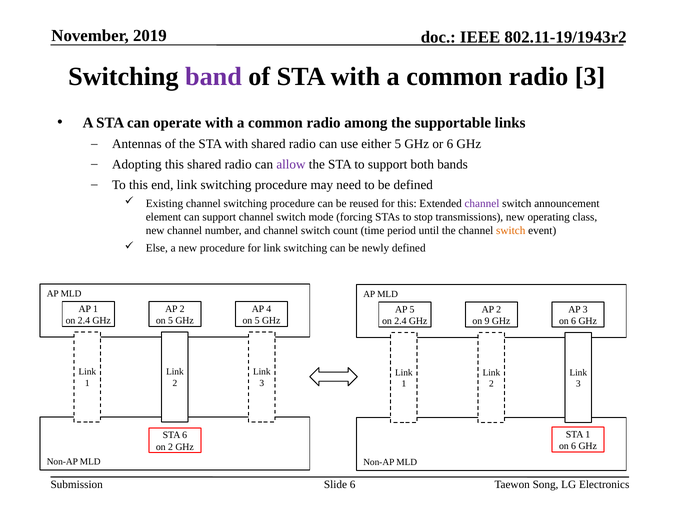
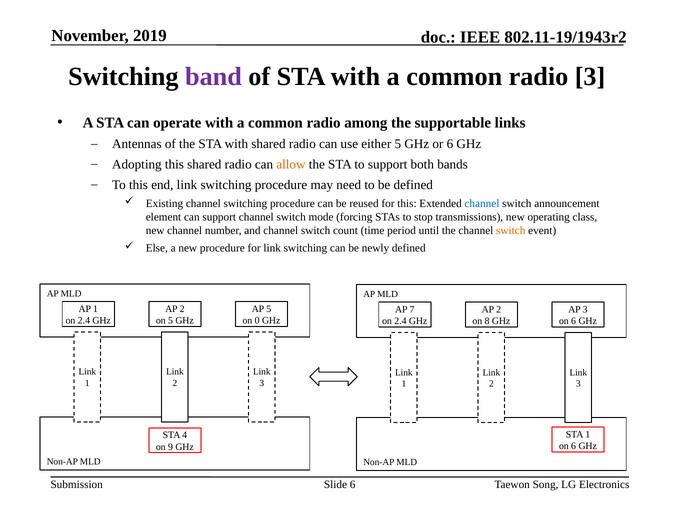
allow colour: purple -> orange (291, 165)
channel colour: purple -> blue (482, 204)
AP 4: 4 -> 5 (269, 309)
AP 5: 5 -> 7 (412, 310)
5: 5 -> 0 (257, 321)
9: 9 -> 8 (487, 321)
STA 6: 6 -> 4 (185, 435)
on 2: 2 -> 9 (170, 447)
